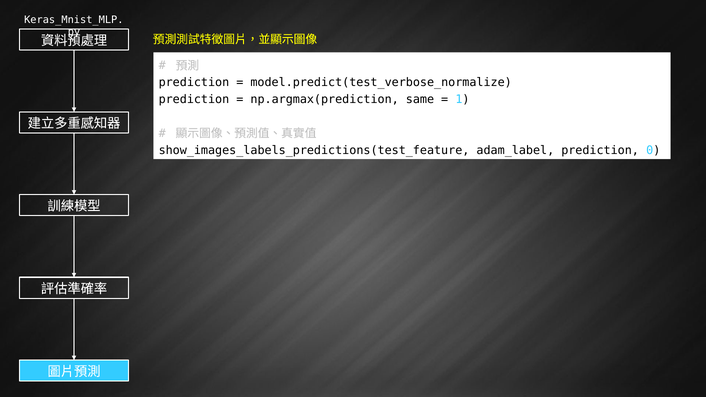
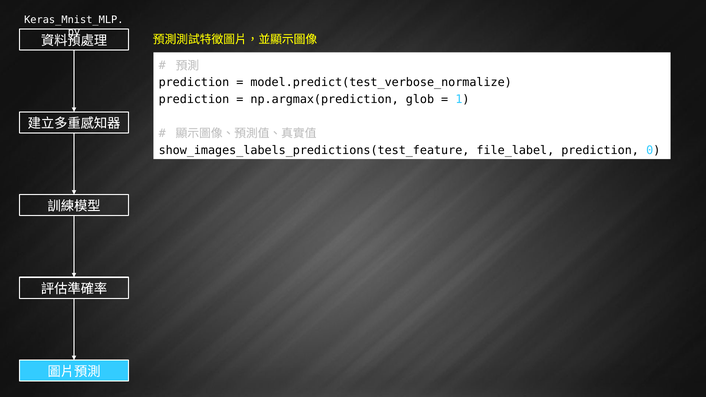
same: same -> glob (420, 99)
adam_label: adam_label -> file_label (515, 150)
